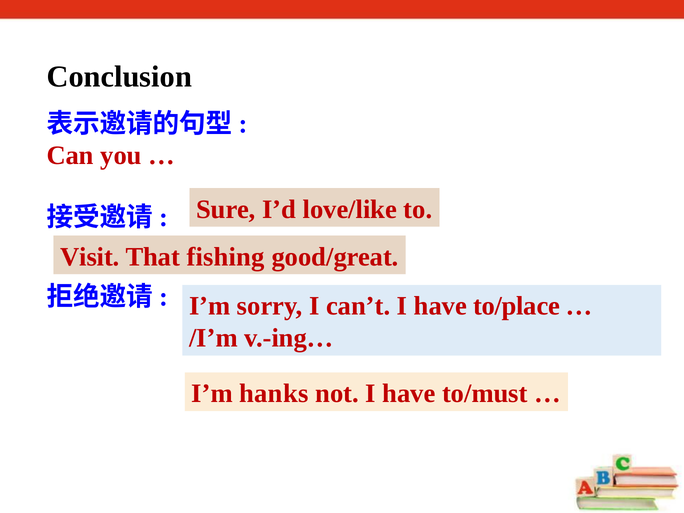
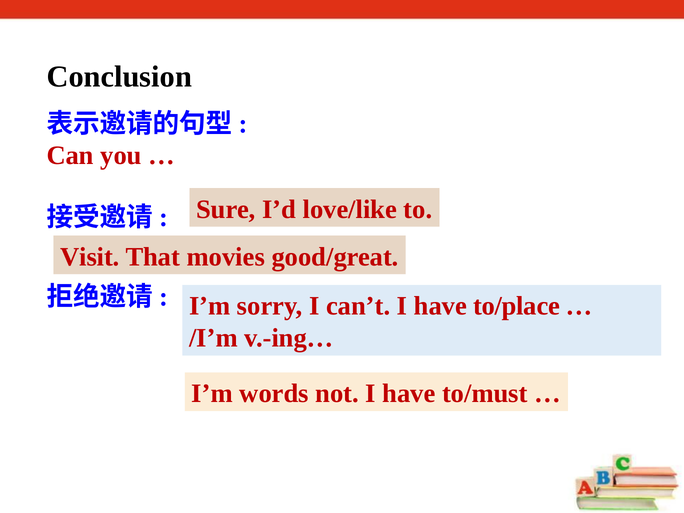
fishing: fishing -> movies (226, 257)
hanks: hanks -> words (274, 394)
